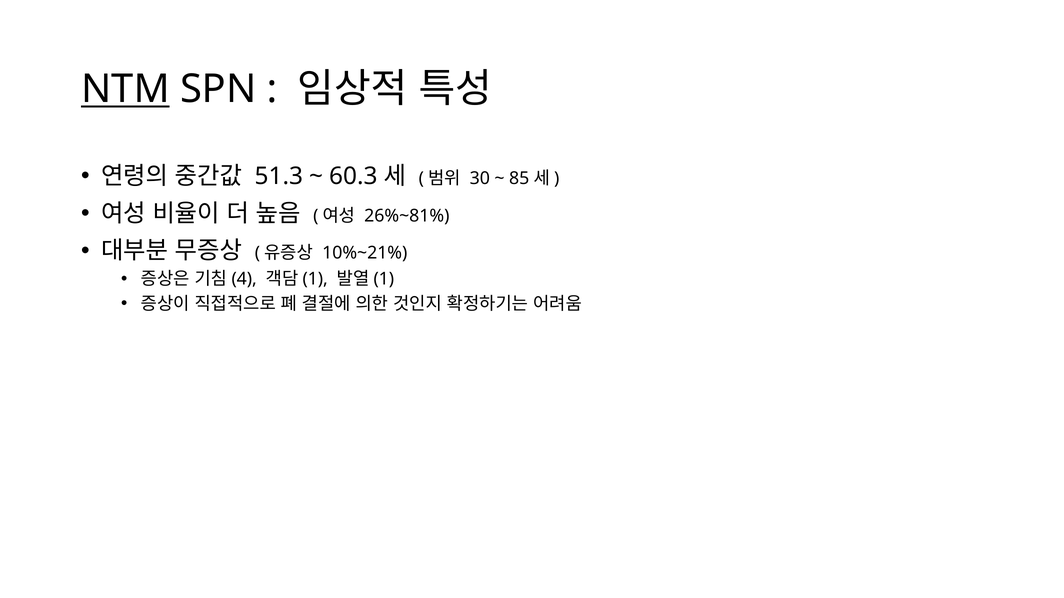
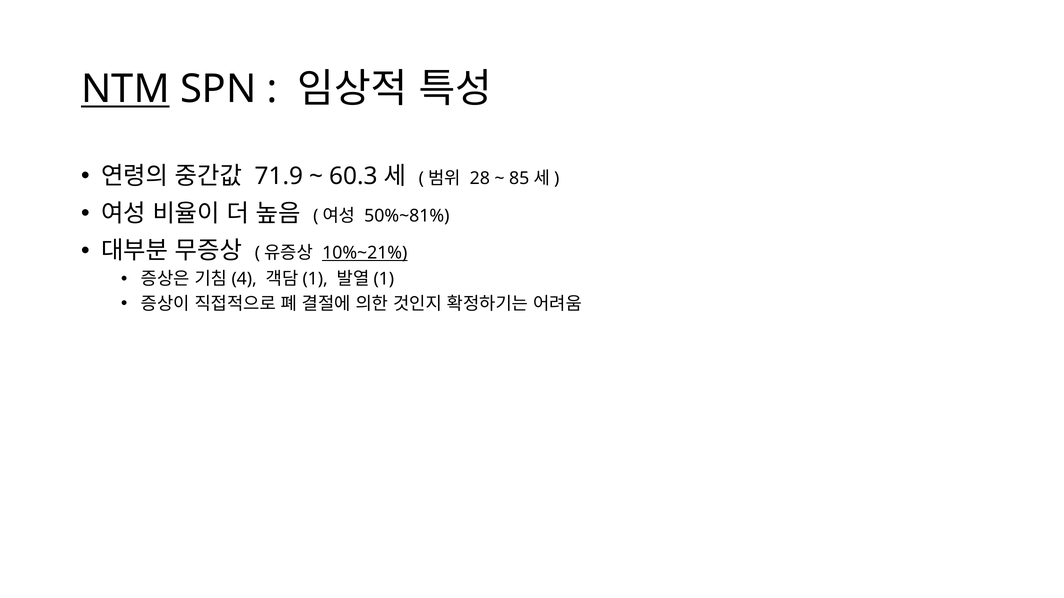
51.3: 51.3 -> 71.9 (279, 176)
30: 30 -> 28 (480, 179)
26%~81%: 26%~81% -> 50%~81% (407, 216)
10%~21% underline: none -> present (365, 253)
